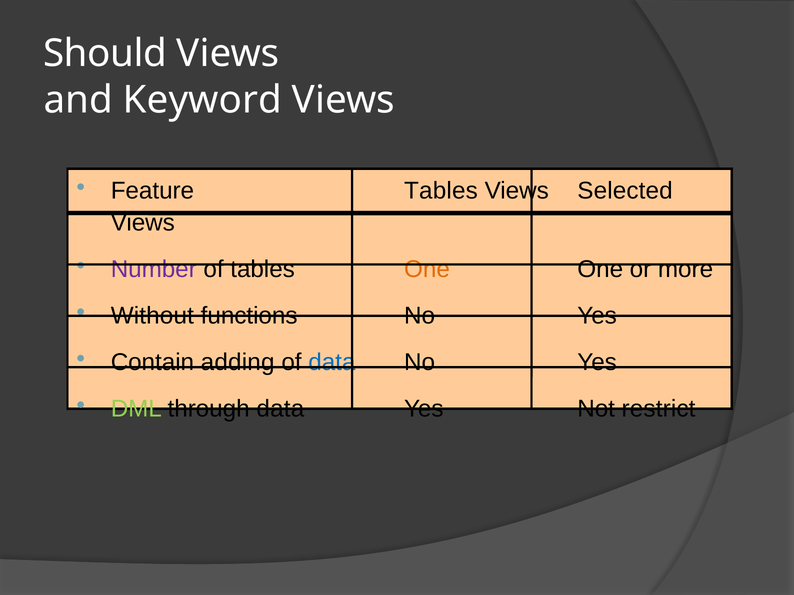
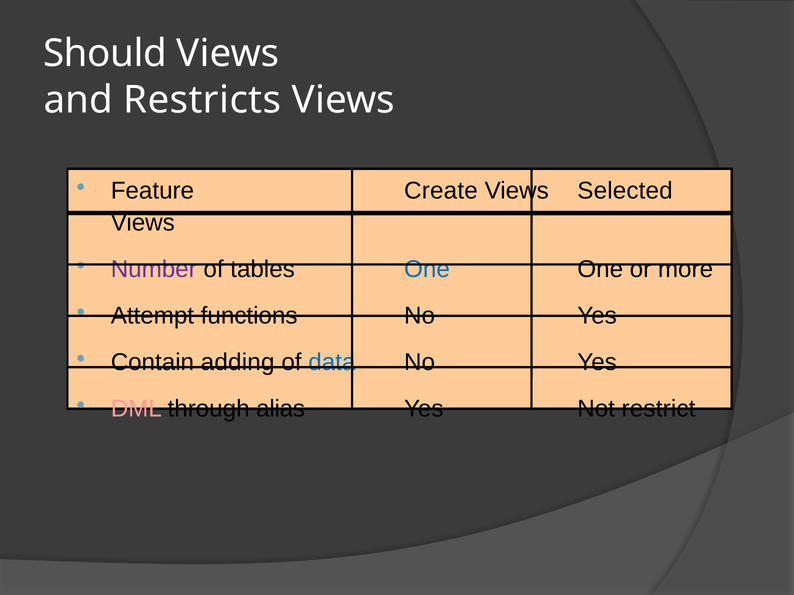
Keyword: Keyword -> Restricts (202, 100)
Feature Tables: Tables -> Create (441, 191)
One colour: orange -> blue (427, 269)
Without: Without -> Attempt (152, 316)
DML colour: light green -> pink (136, 409)
through data: data -> alias (281, 409)
